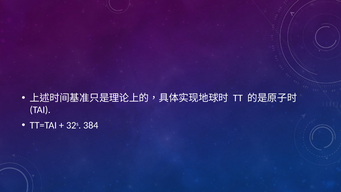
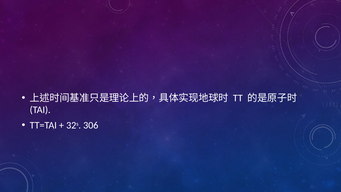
384: 384 -> 306 (91, 125)
